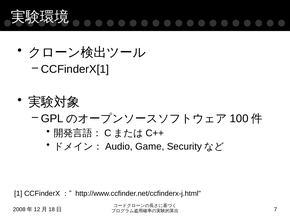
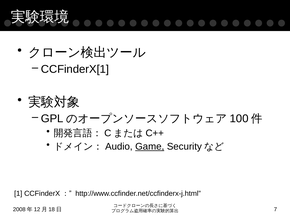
Game underline: none -> present (150, 147)
